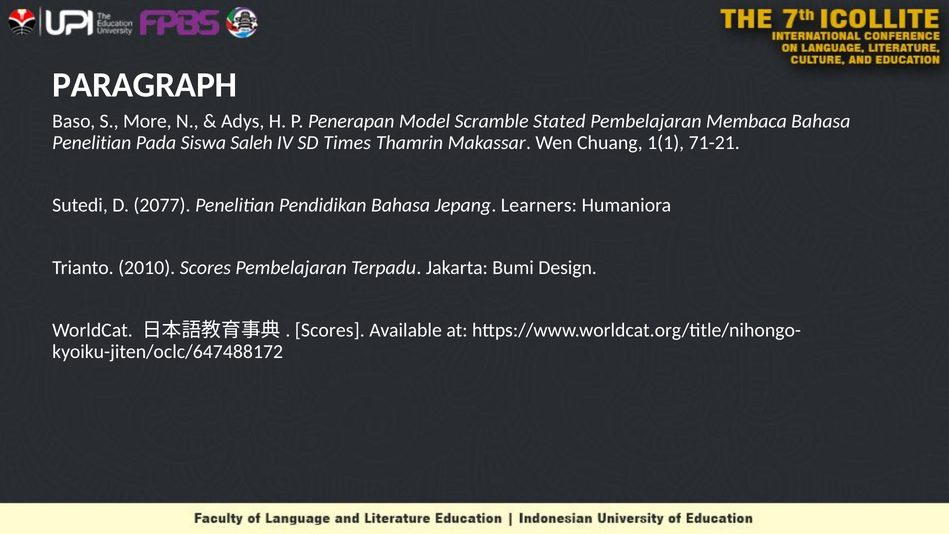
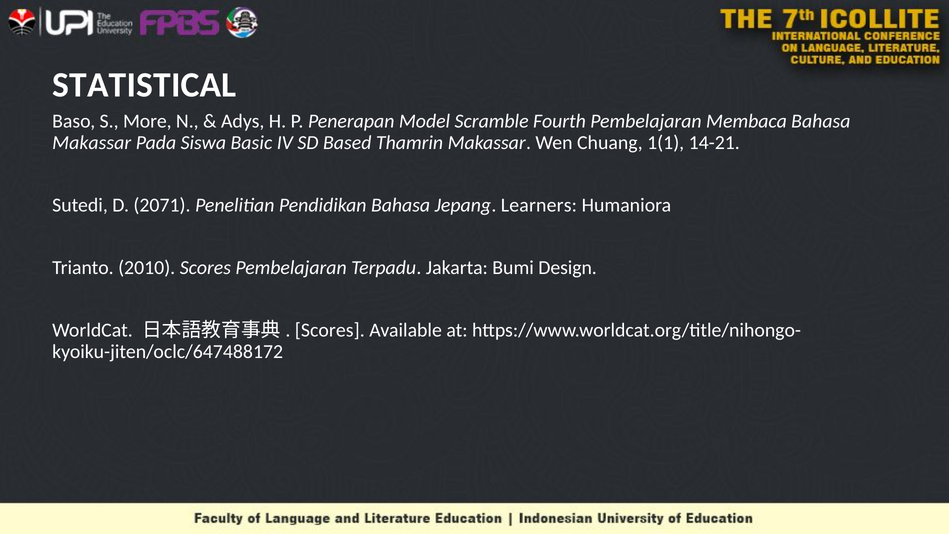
PARAGRAPH: PARAGRAPH -> STATISTICAL (144, 85)
Stated: Stated -> Fourth (559, 121)
Penelitian: Penelitian -> Makassar (92, 143)
Saleh: Saleh -> Basic (251, 143)
Times: Times -> Based (347, 143)
71-21: 71-21 -> 14-21 (714, 143)
2077: 2077 -> 2071 (162, 205)
